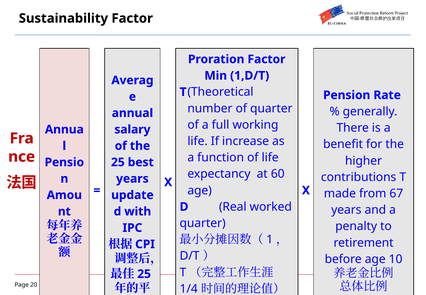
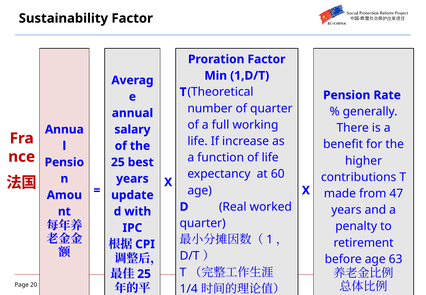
67: 67 -> 47 (396, 193)
10: 10 -> 63 (396, 259)
